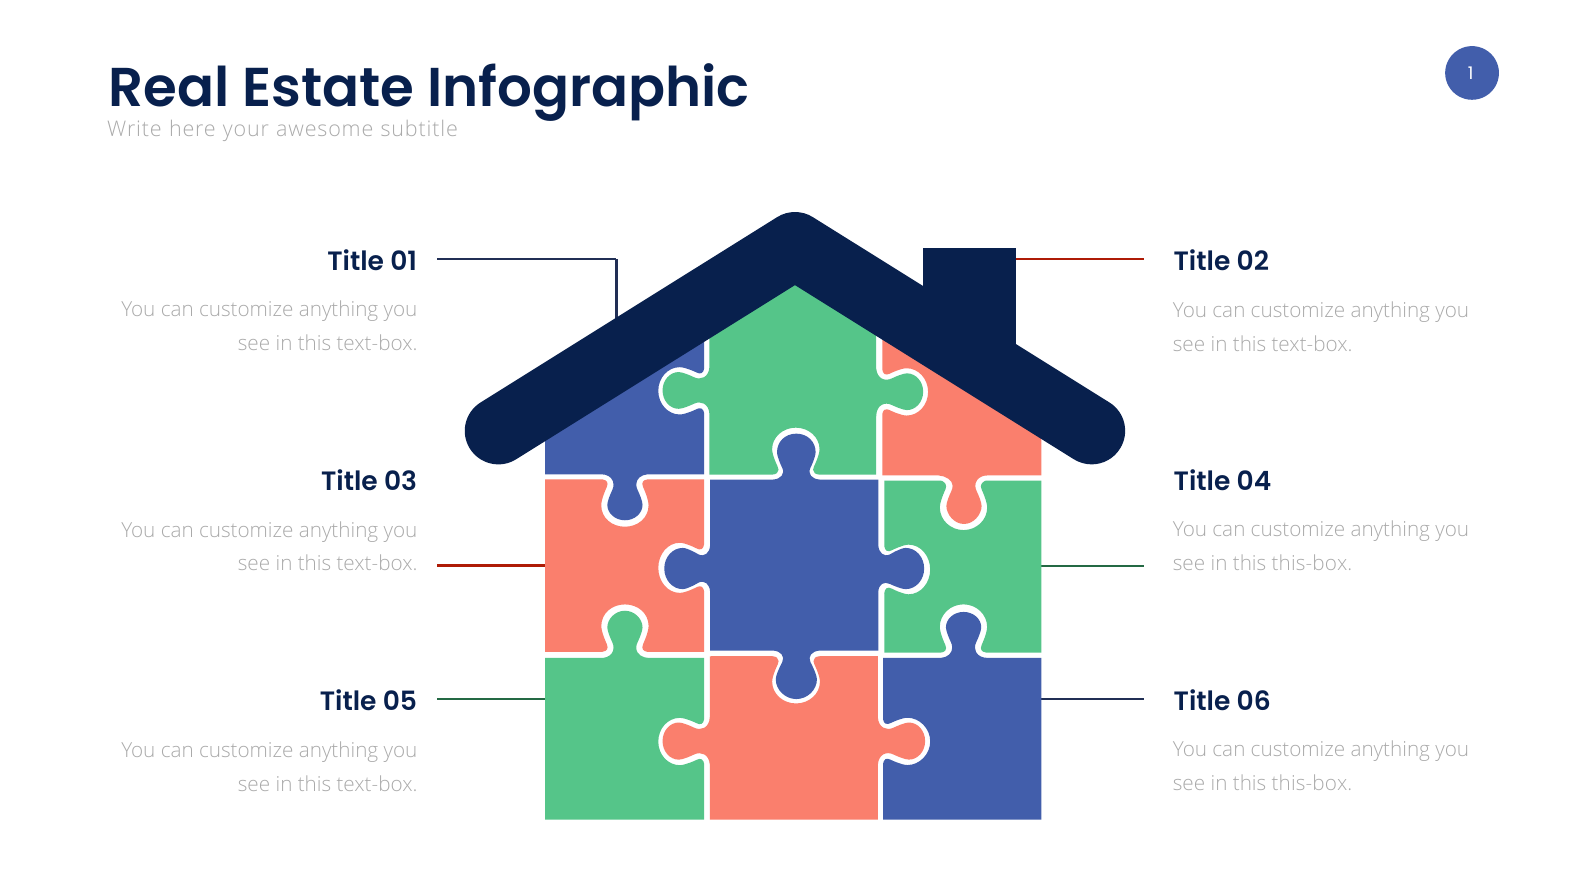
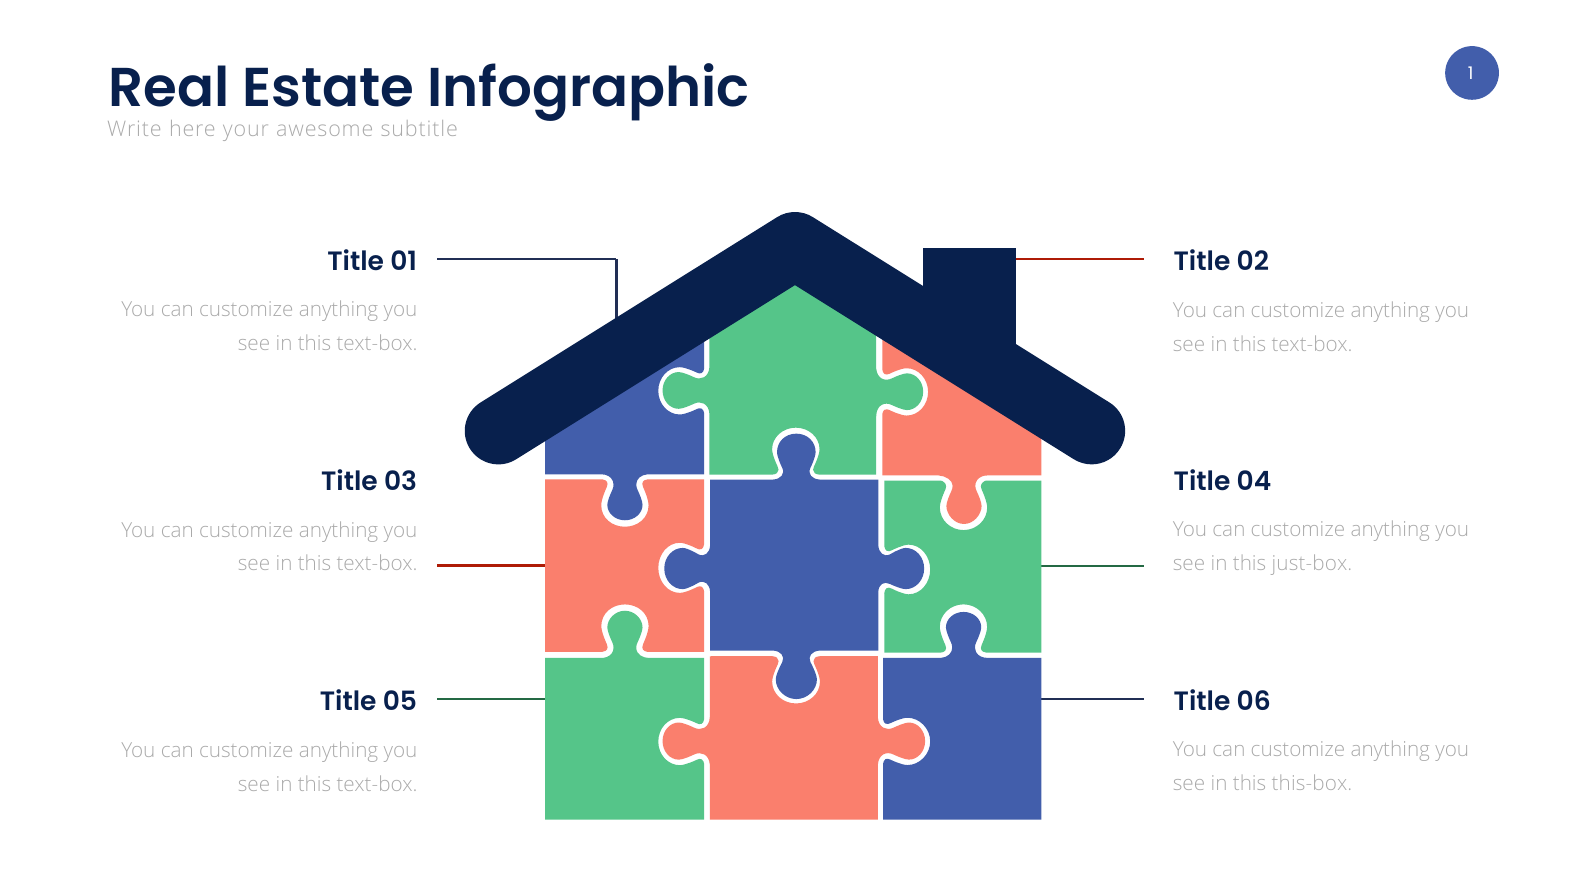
this-box: this-box -> just-box (1312, 564)
